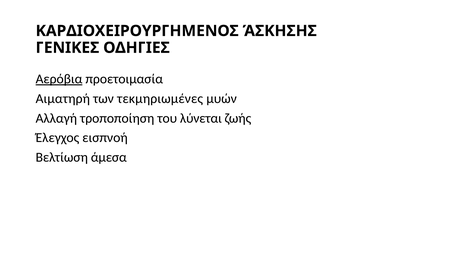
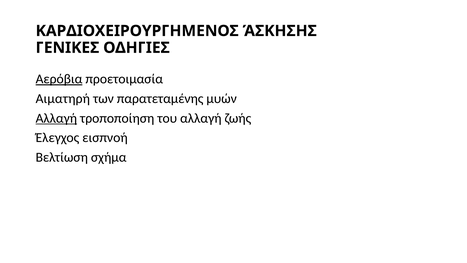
τεκμηριωμένες: τεκμηριωμένες -> παρατεταμένης (160, 98)
Αλλαγή underline: none -> present (56, 118)
του λύνεται: λύνεται -> αλλαγή (201, 118)
άμεσα: άμεσα -> σχήμα (109, 157)
